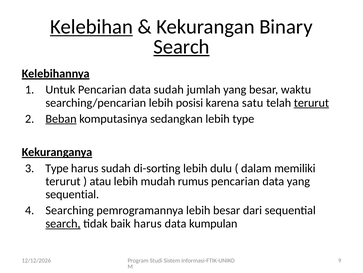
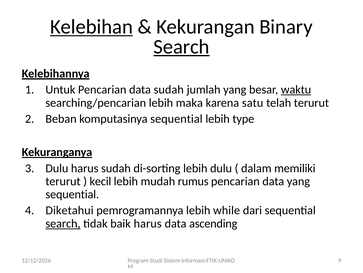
waktu underline: none -> present (296, 89)
posisi: posisi -> maka (189, 102)
terurut underline: present -> none (311, 102)
Beban underline: present -> none (61, 118)
komputasinya sedangkan: sedangkan -> sequential (176, 118)
Type: Type -> Dulu (57, 168)
atau: atau -> kecil (100, 181)
Searching: Searching -> Diketahui (70, 210)
lebih besar: besar -> while (227, 210)
kumpulan: kumpulan -> ascending (213, 223)
